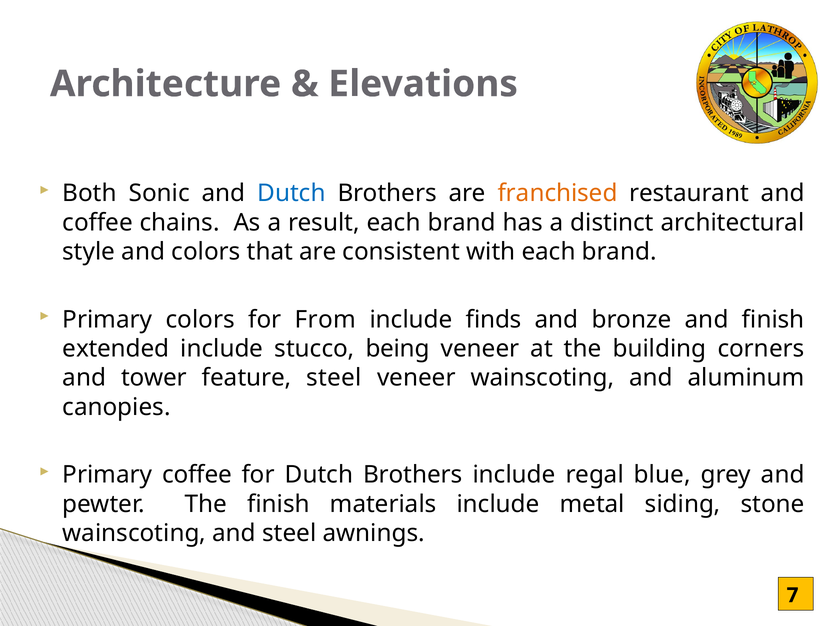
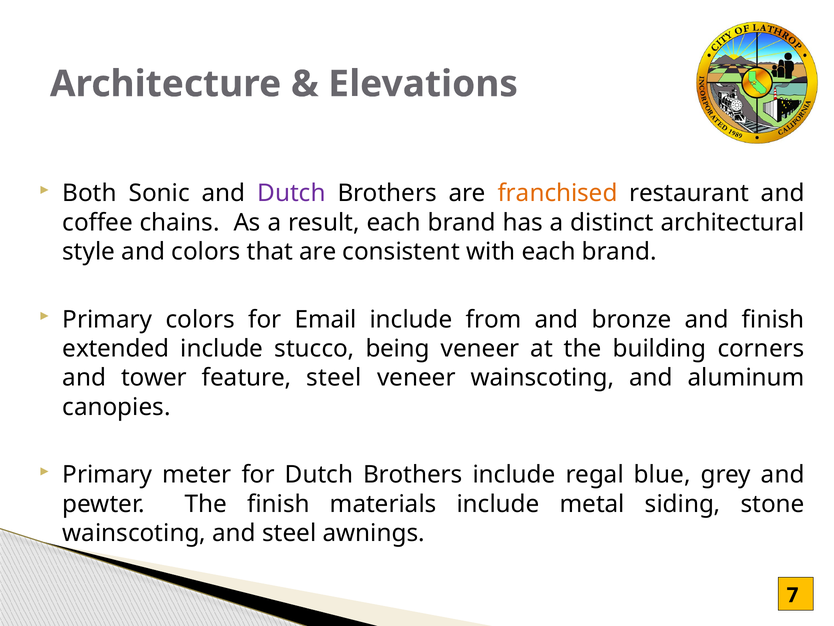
Dutch colour: blue -> purple (291, 193)
From: From -> Email (326, 319)
finds: finds -> from (494, 319)
Primary coffee: coffee -> meter (197, 474)
